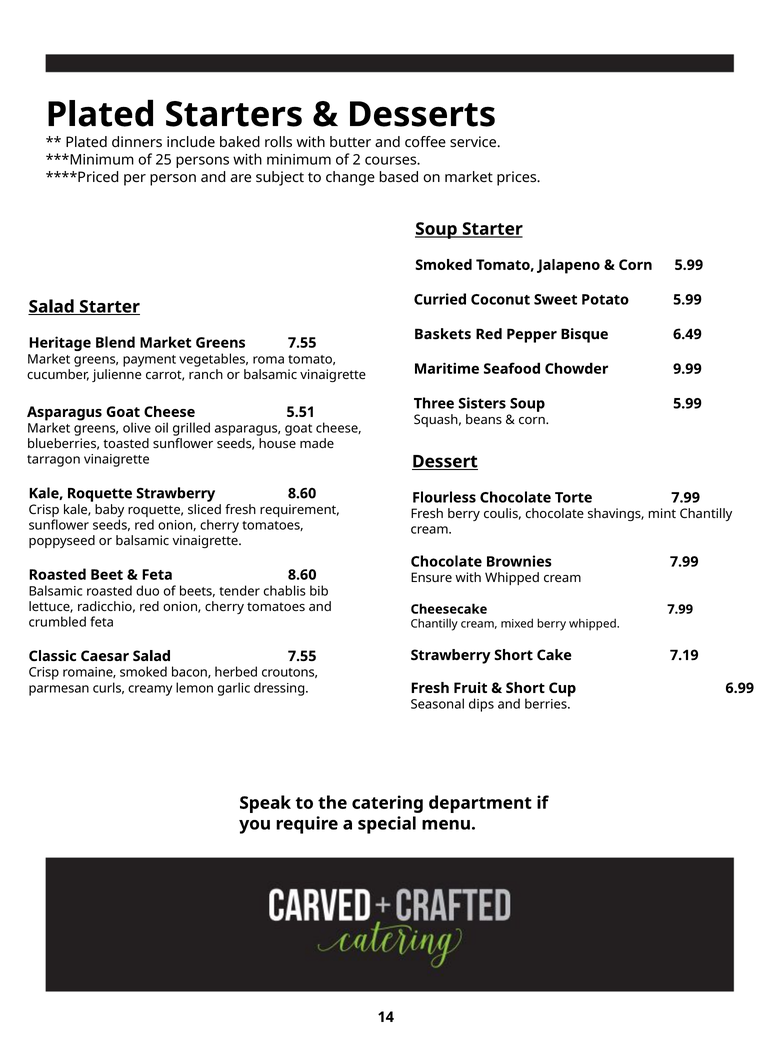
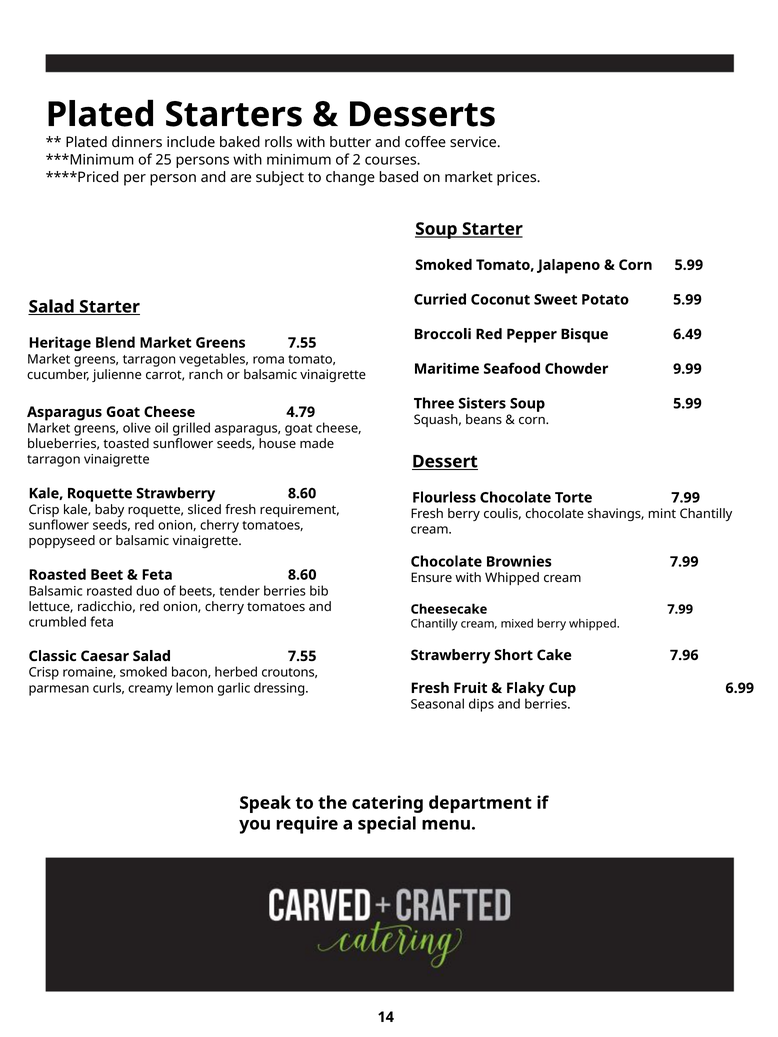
Baskets: Baskets -> Broccoli (443, 334)
greens payment: payment -> tarragon (149, 359)
5.51: 5.51 -> 4.79 (301, 412)
tender chablis: chablis -> berries (285, 591)
7.19: 7.19 -> 7.96 (684, 656)
Short: Short -> Flaky (525, 688)
